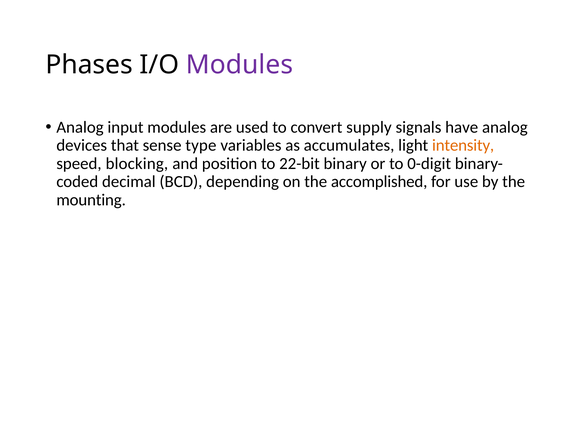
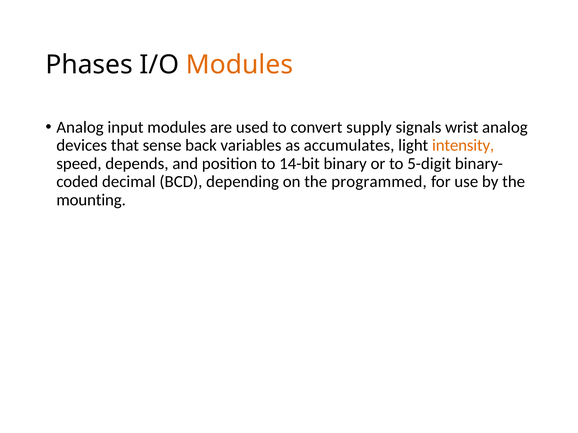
Modules colour: purple -> orange (240, 65)
have: have -> wrist (462, 127)
type: type -> back (201, 145)
blocking: blocking -> depends (137, 164)
22-bit: 22-bit -> 14-bit (299, 164)
0-digit: 0-digit -> 5-digit (429, 164)
accomplished: accomplished -> programmed (379, 182)
